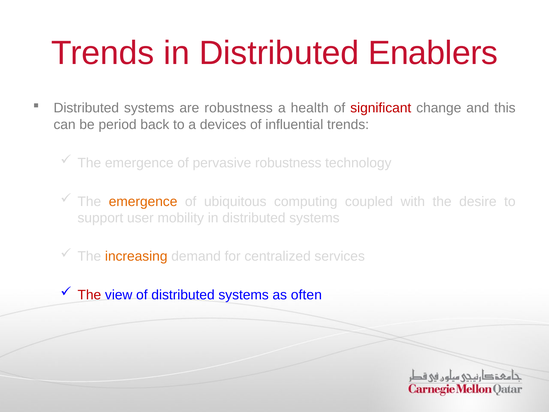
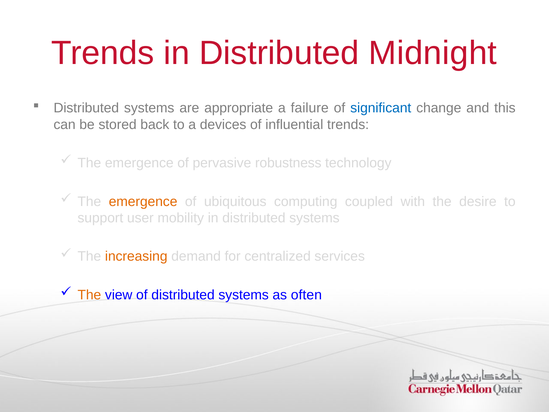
Enablers: Enablers -> Midnight (433, 53)
are robustness: robustness -> appropriate (239, 108)
health: health -> failure (310, 108)
significant colour: red -> blue (381, 108)
period: period -> stored (118, 124)
The colour: red -> orange (89, 295)
